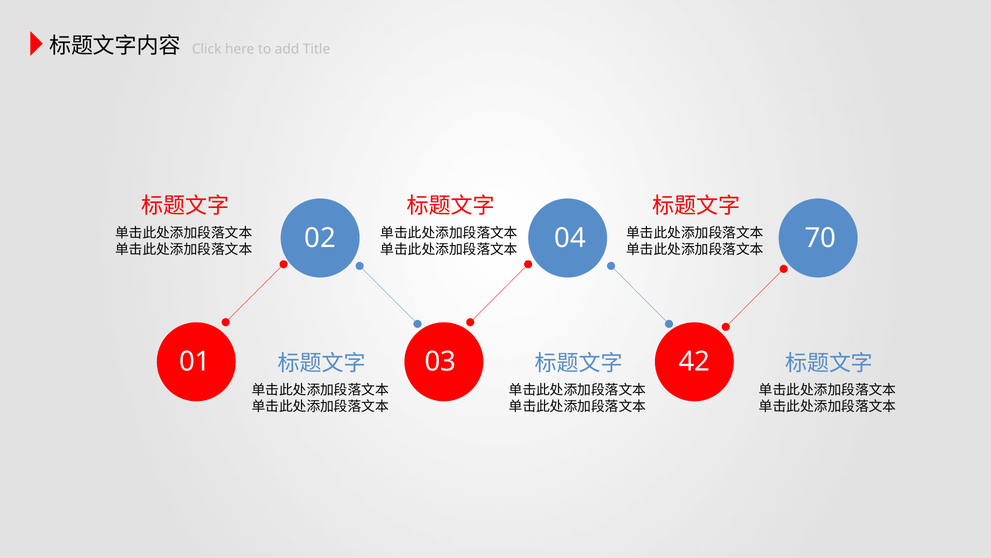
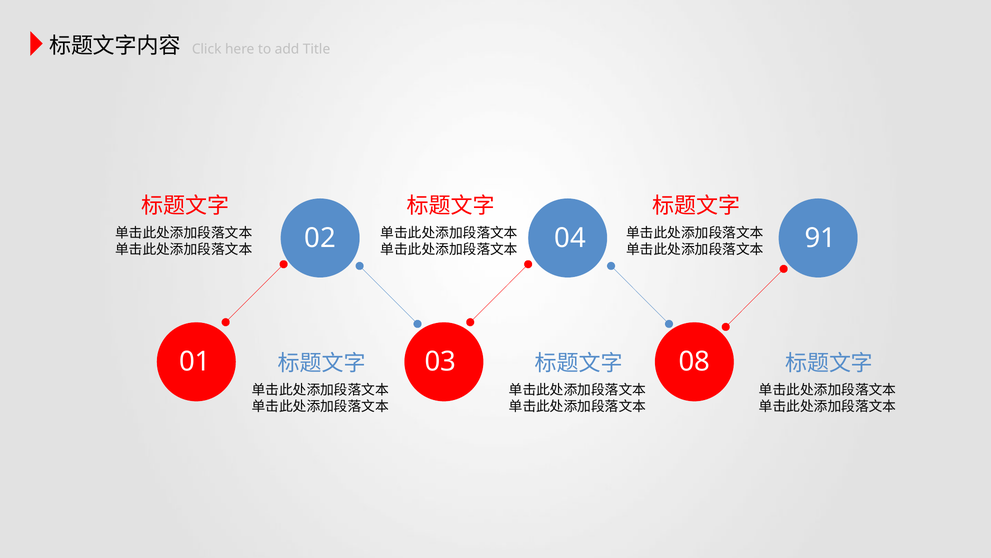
70: 70 -> 91 (820, 238)
42: 42 -> 08 (694, 361)
